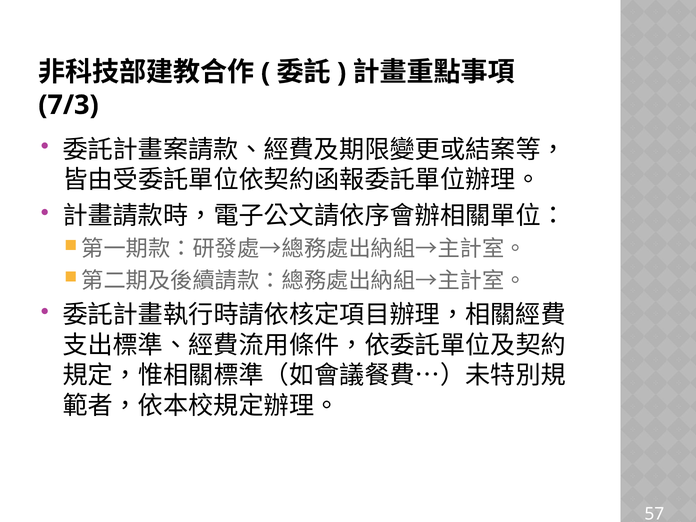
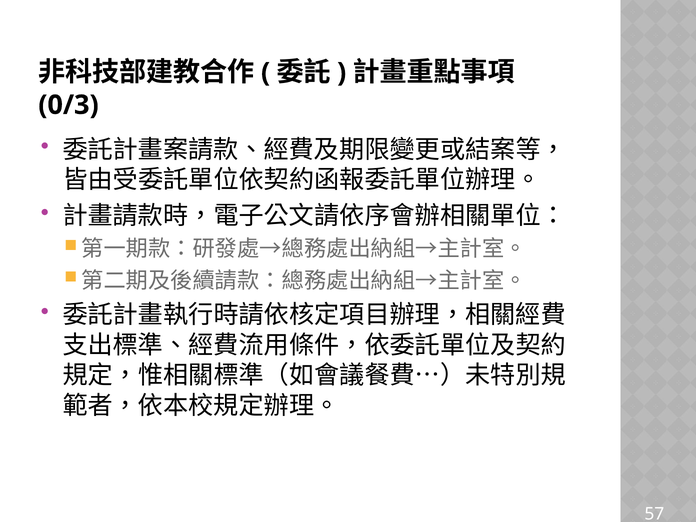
7/3: 7/3 -> 0/3 (68, 105)
